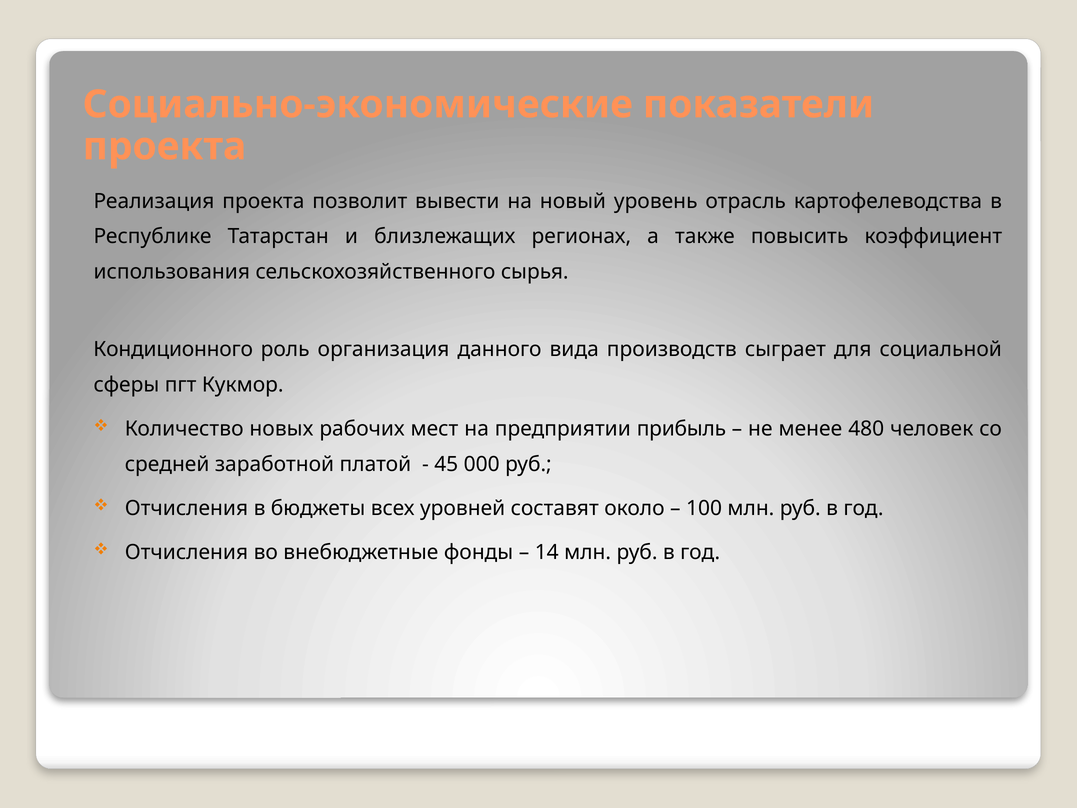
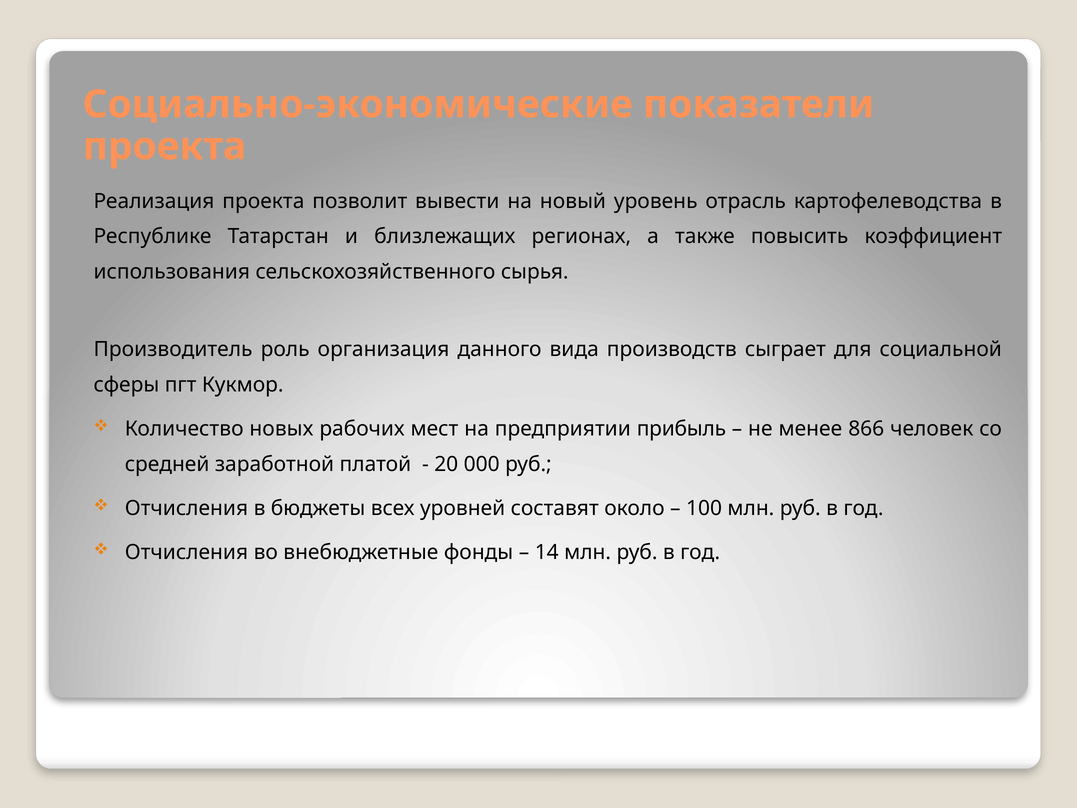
Кондиционного: Кондиционного -> Производитель (173, 349)
480: 480 -> 866 (866, 429)
45: 45 -> 20 (446, 464)
